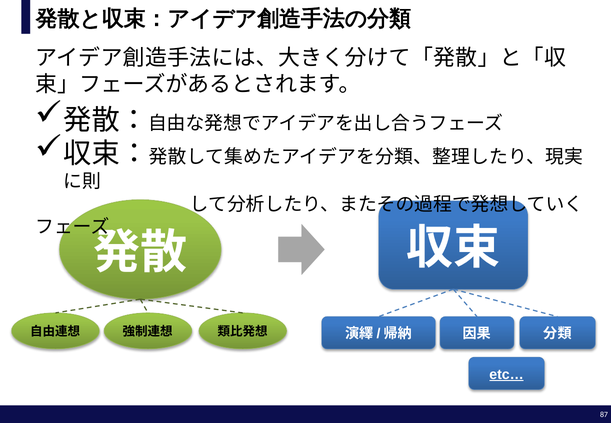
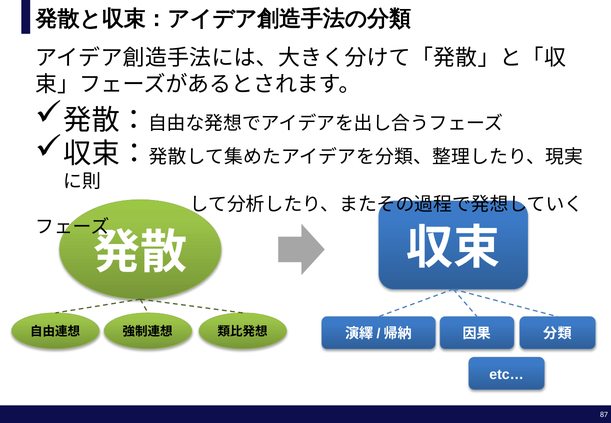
etc… underline: present -> none (507, 374)
